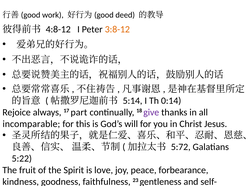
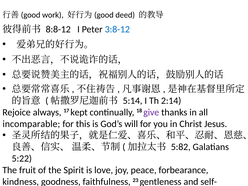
4:8-12: 4:8-12 -> 8:8-12 (58, 29)
3:8-12 colour: orange -> blue (117, 29)
0:14: 0:14 -> 2:14 (171, 101)
part: part -> kept (79, 112)
5:72: 5:72 -> 5:82 (181, 147)
